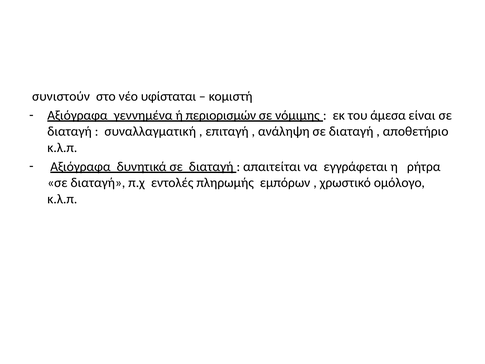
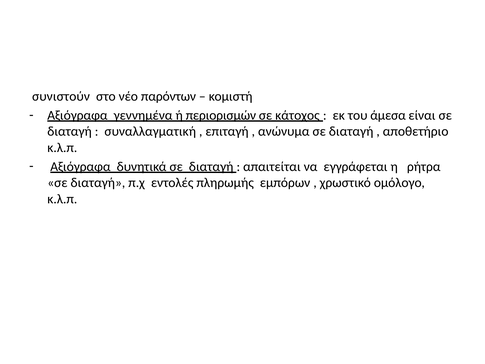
υφίσταται: υφίσταται -> παρόντων (169, 96)
νόμιμης: νόμιμης -> κάτοχος (297, 115)
ανάληψη: ανάληψη -> ανώνυμα (284, 131)
